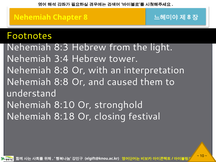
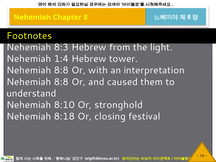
3:4: 3:4 -> 1:4 (61, 59)
